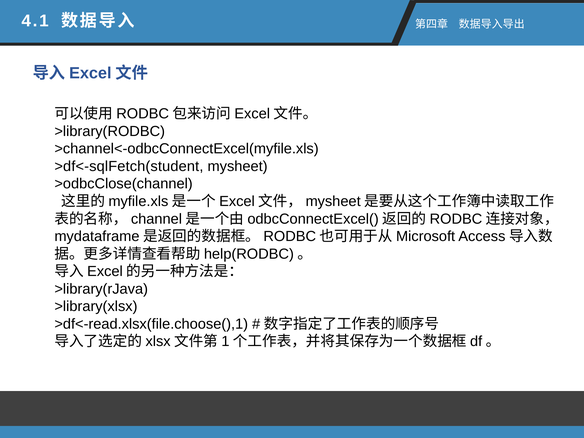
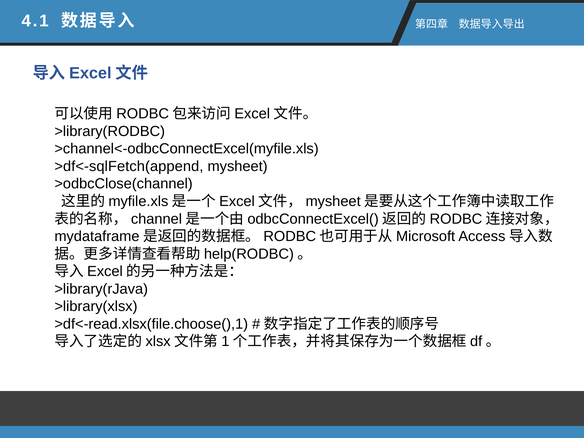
>df<-sqlFetch(student: >df<-sqlFetch(student -> >df<-sqlFetch(append (129, 166)
